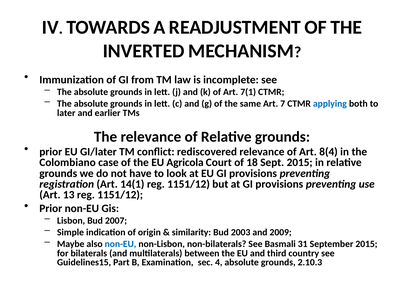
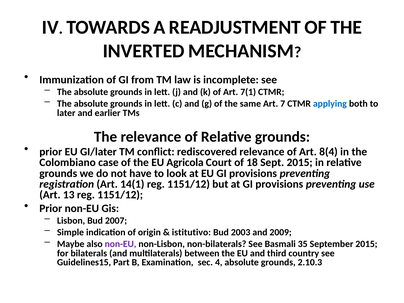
similarity: similarity -> istitutivo (191, 232)
non-EU colour: blue -> purple (121, 244)
31: 31 -> 35 (303, 244)
